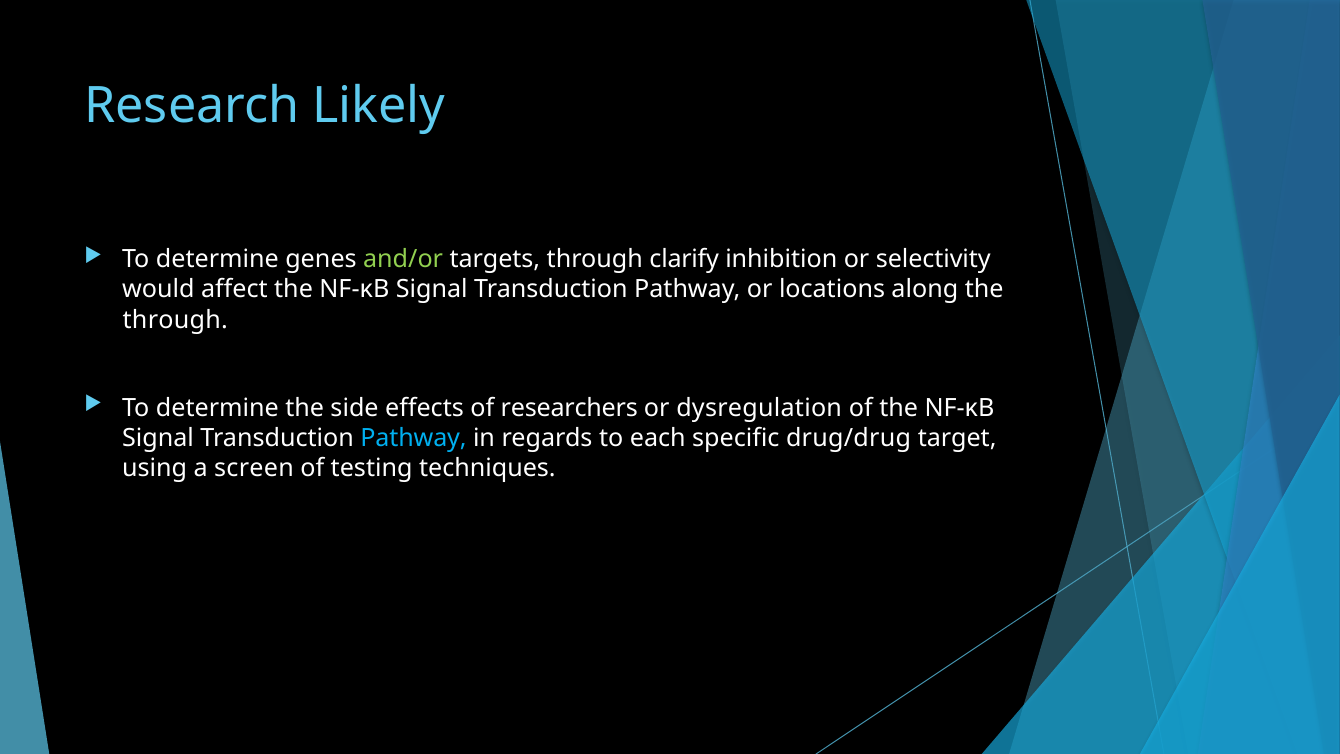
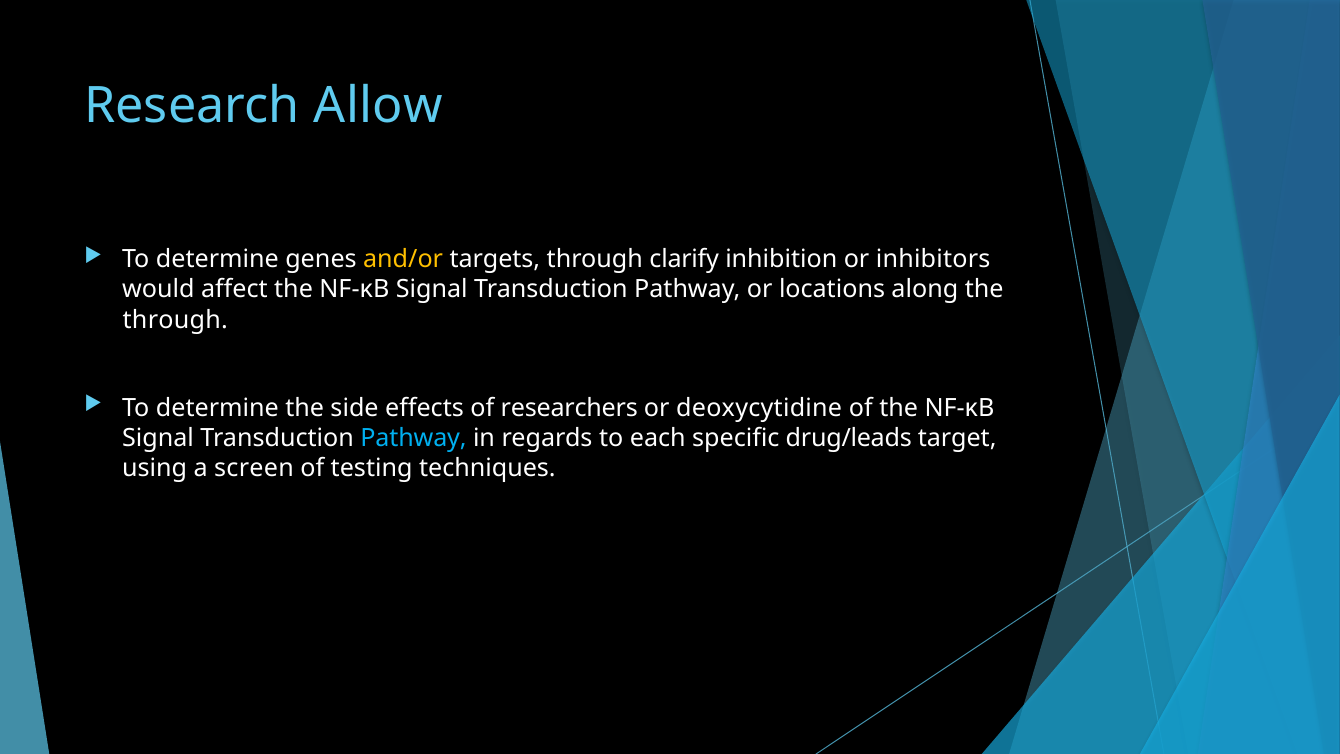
Likely: Likely -> Allow (378, 106)
and/or colour: light green -> yellow (403, 259)
selectivity: selectivity -> inhibitors (933, 259)
dysregulation: dysregulation -> deoxycytidine (759, 408)
drug/drug: drug/drug -> drug/leads (849, 438)
